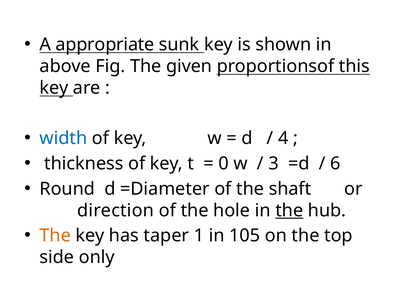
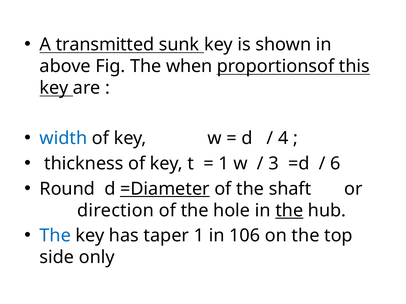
appropriate: appropriate -> transmitted (105, 45)
given: given -> when (189, 66)
0: 0 -> 1 (224, 164)
=Diameter underline: none -> present (165, 189)
The colour: orange -> blue (55, 236)
105: 105 -> 106 (245, 236)
